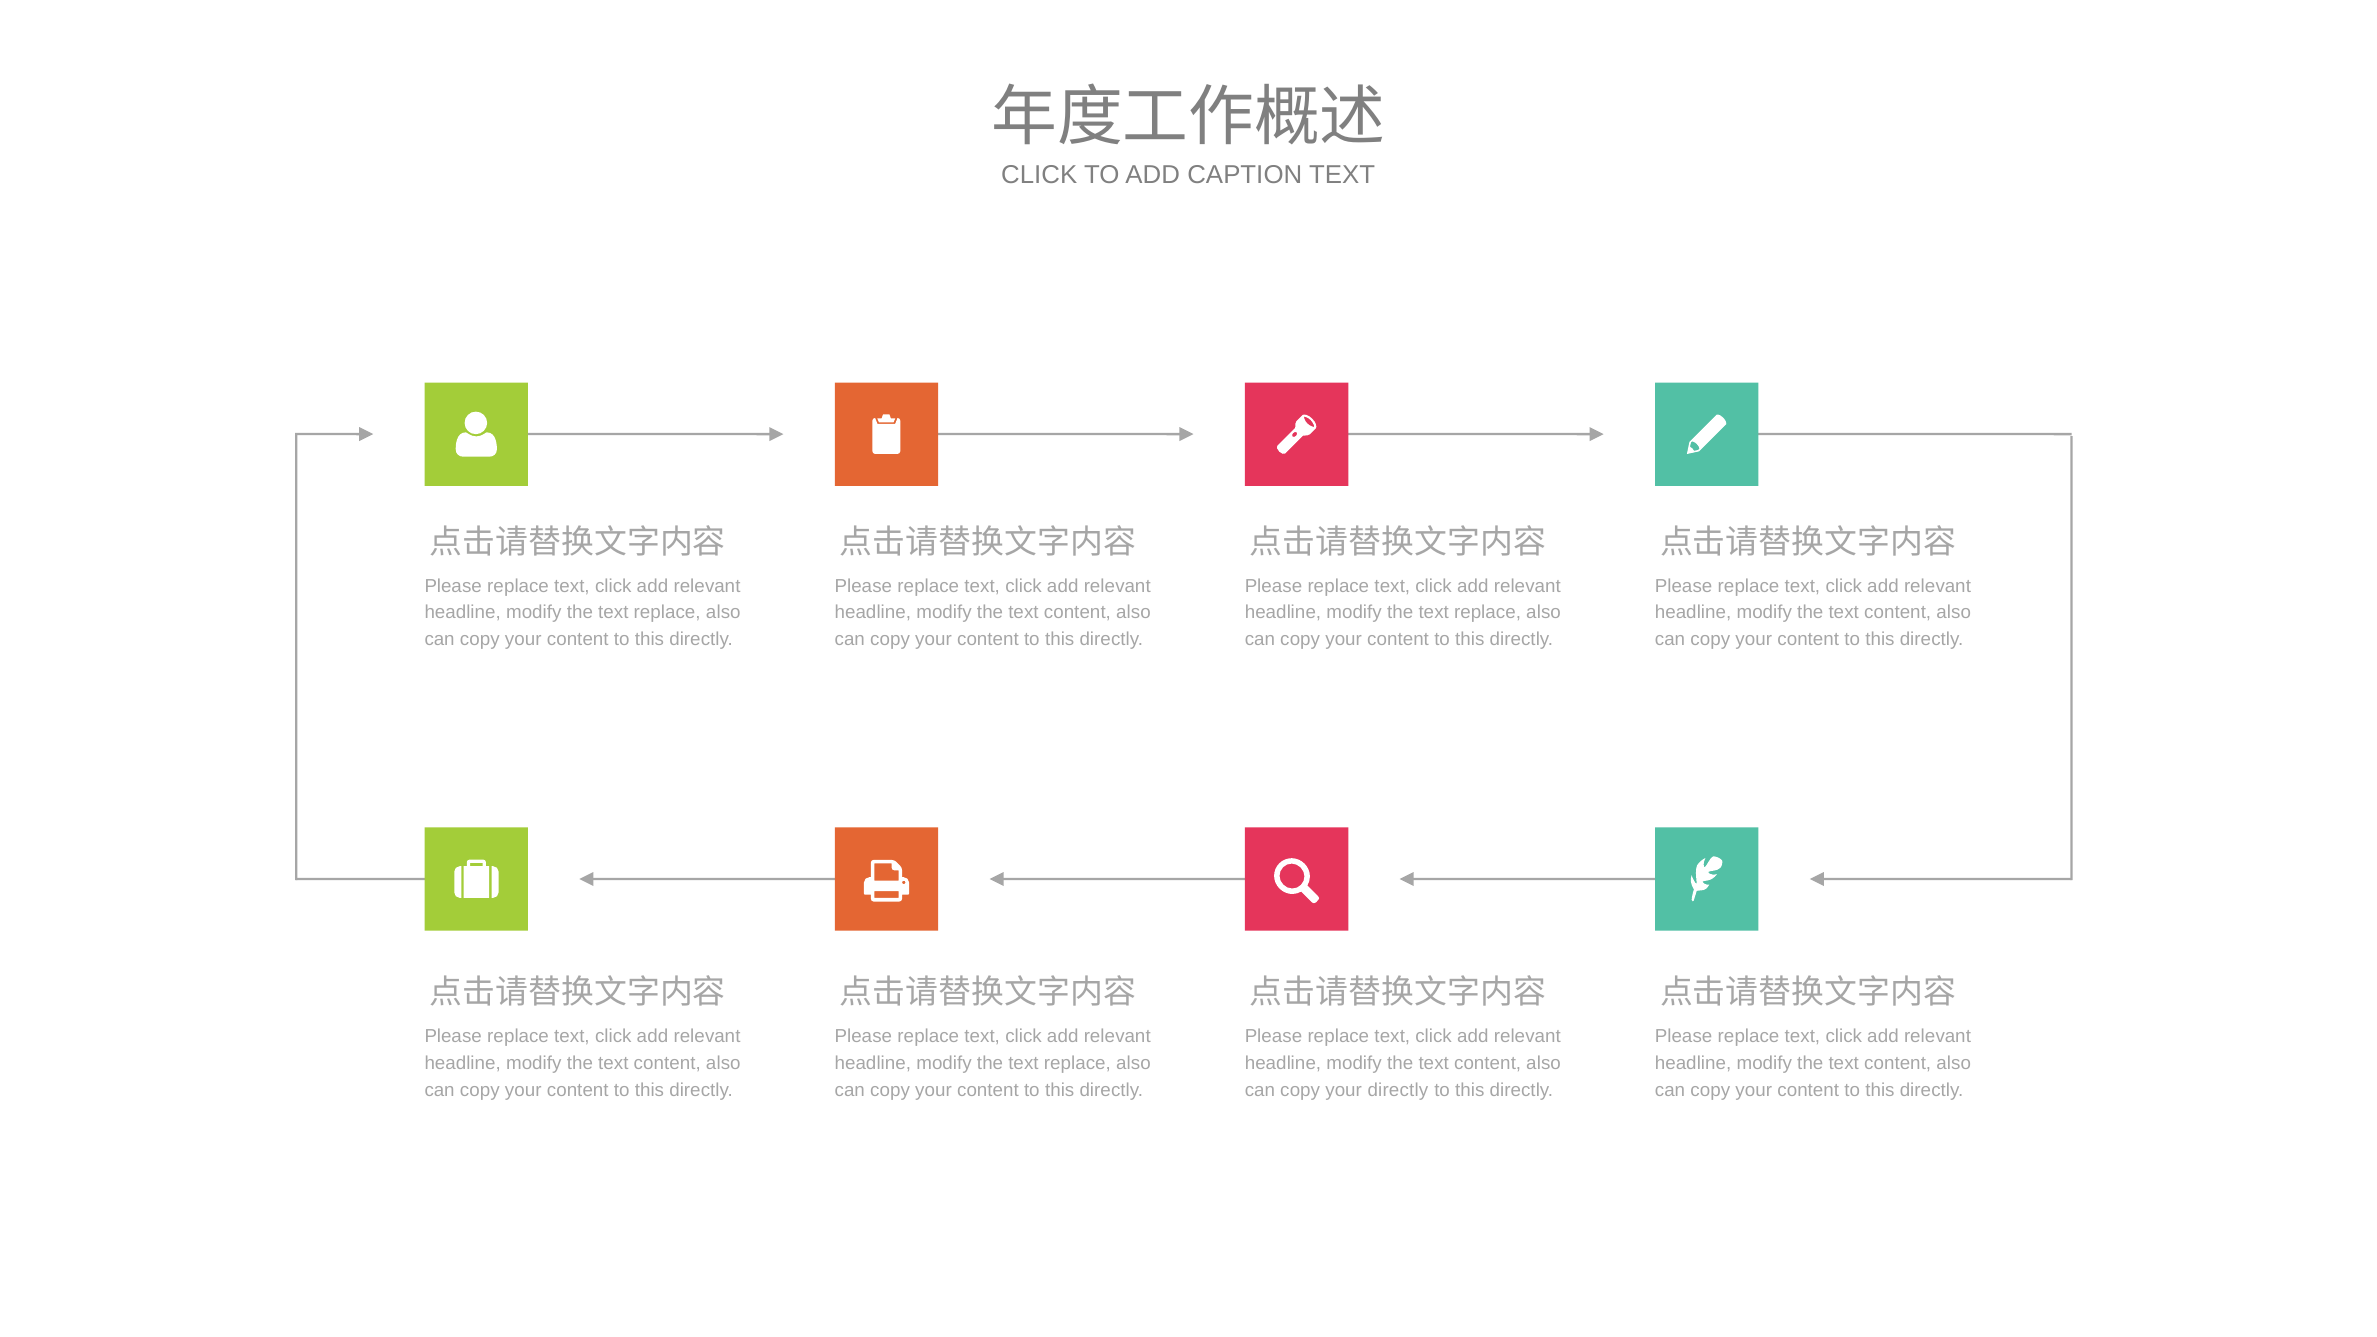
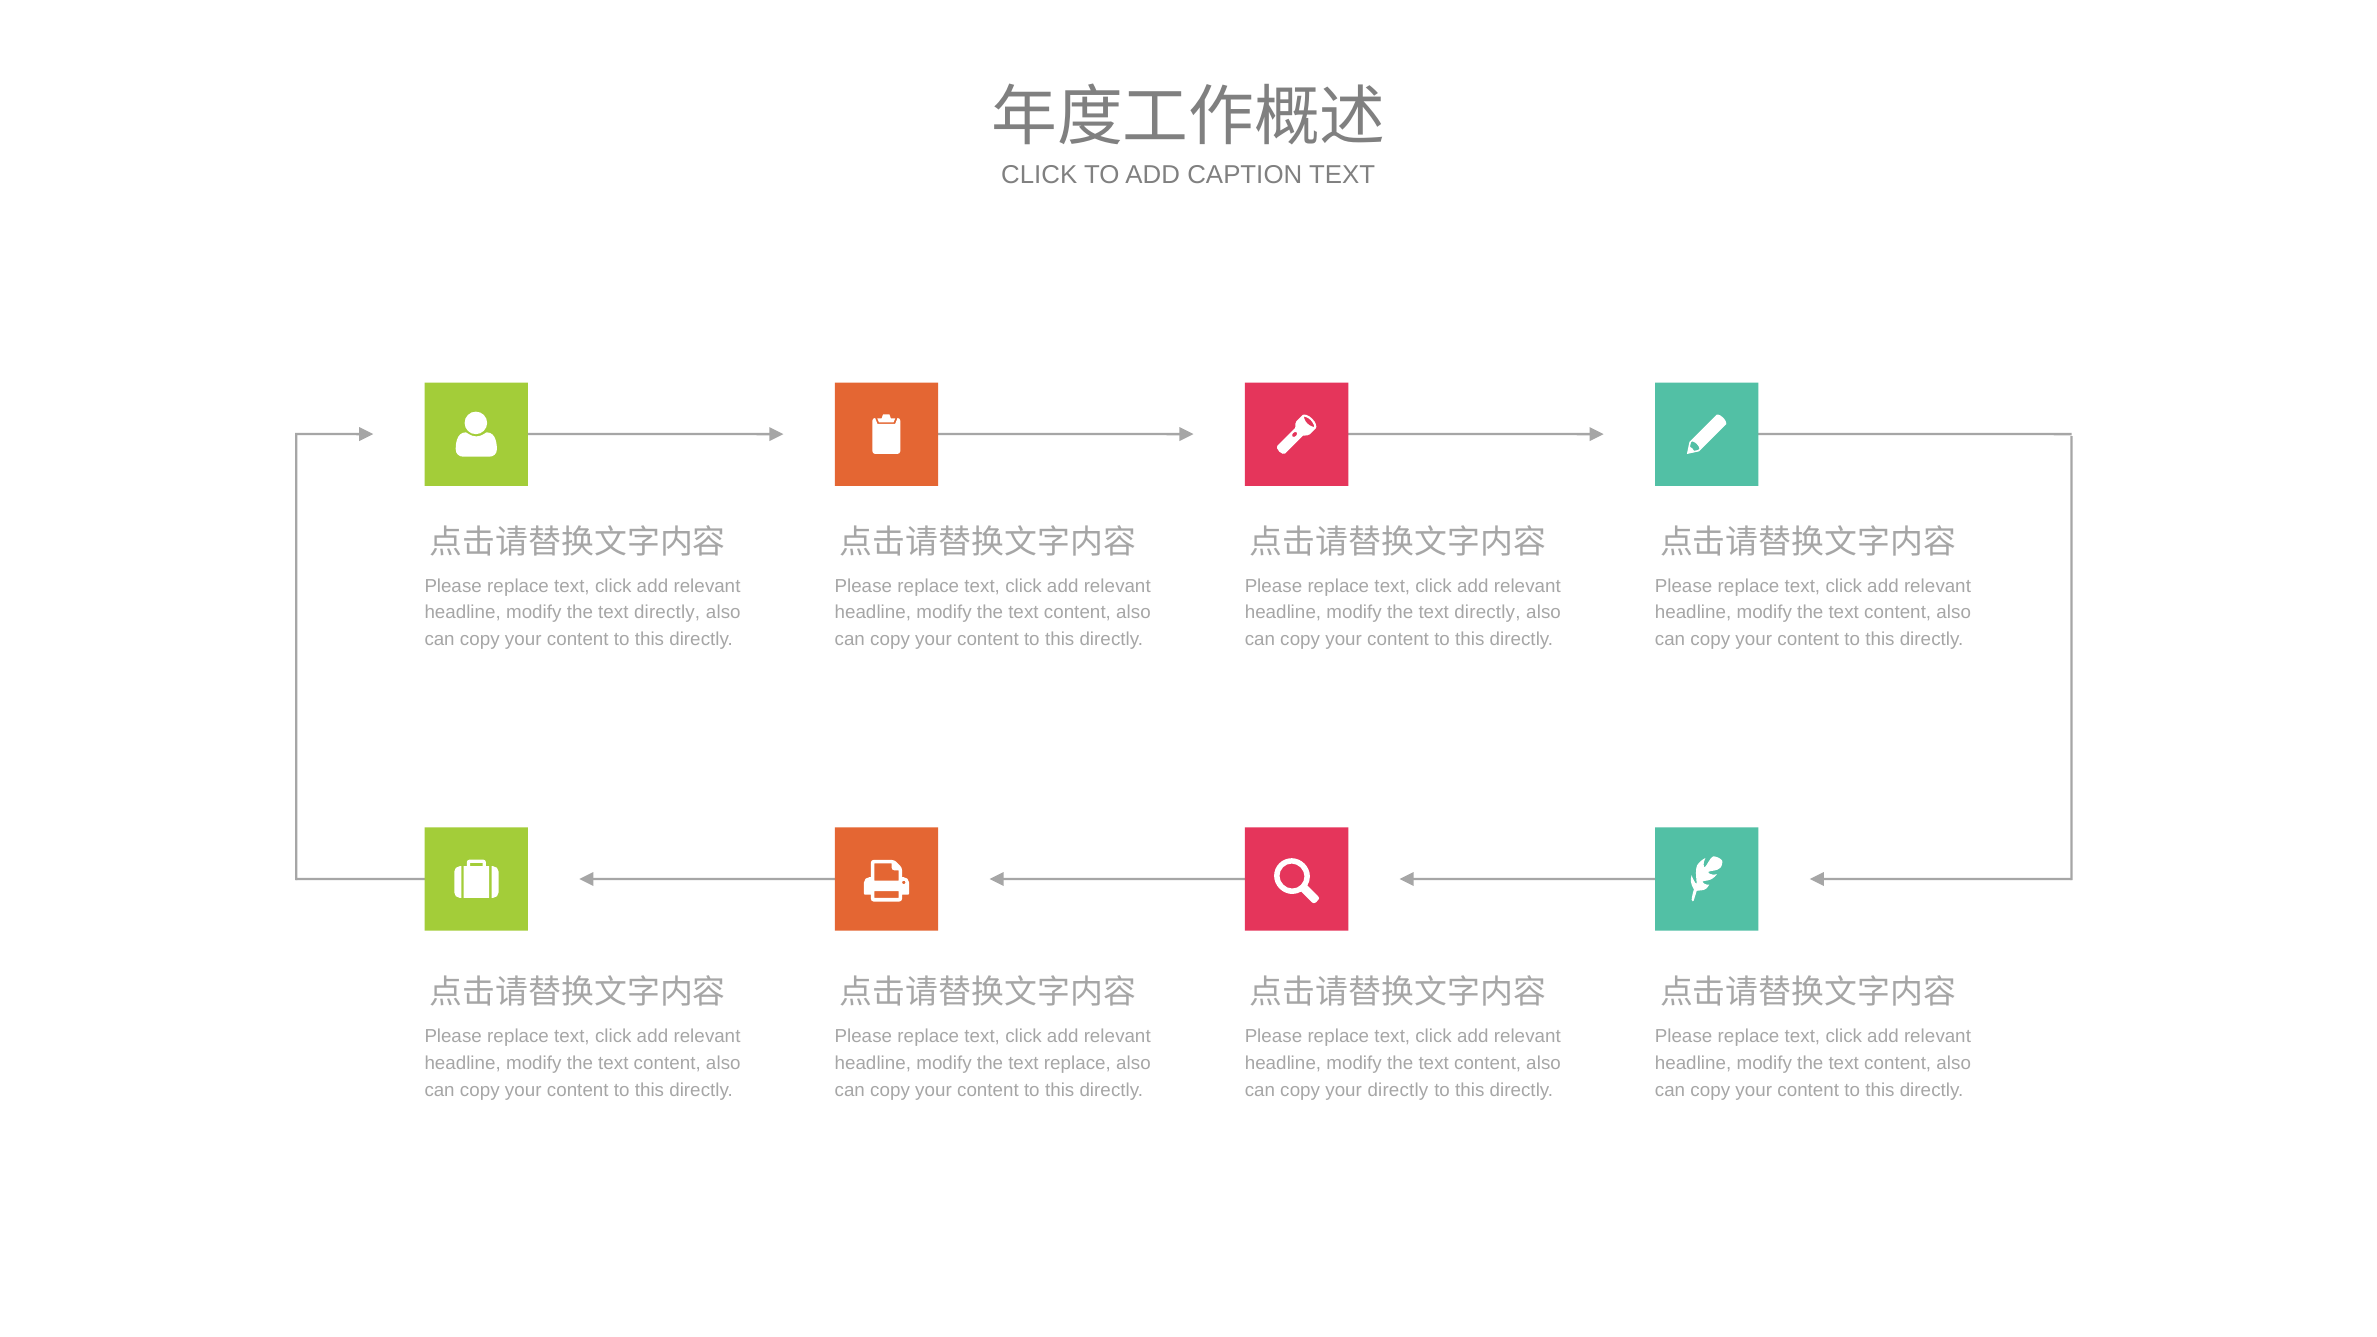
replace: replace -> directly (667, 613)
replace: replace -> directly (1487, 613)
